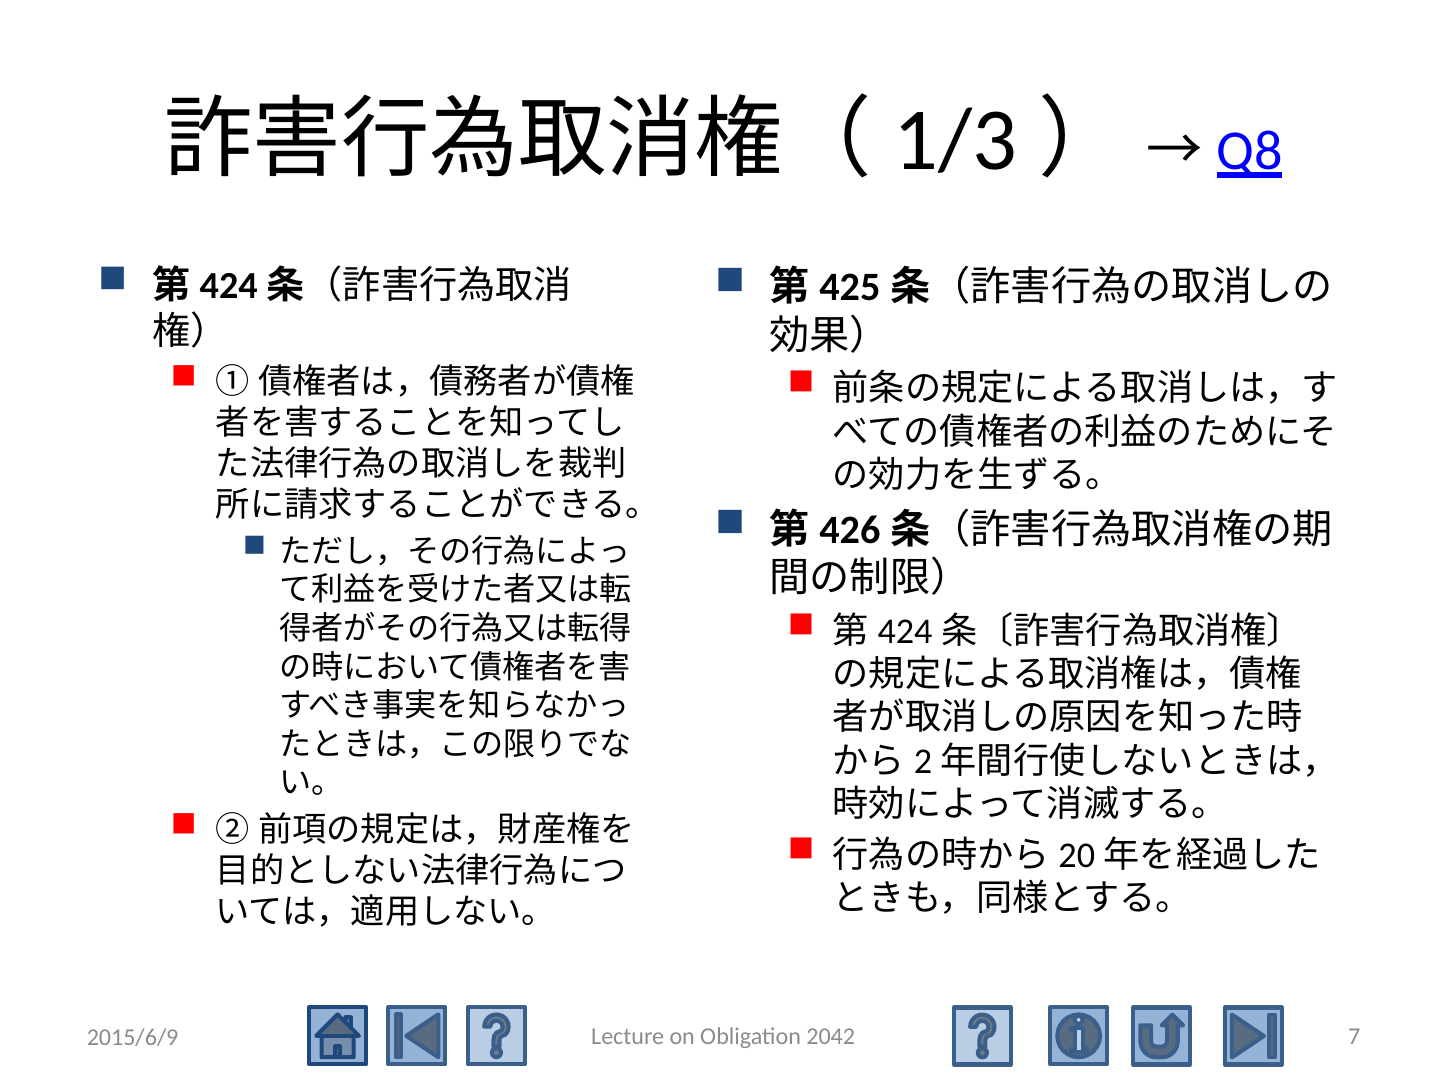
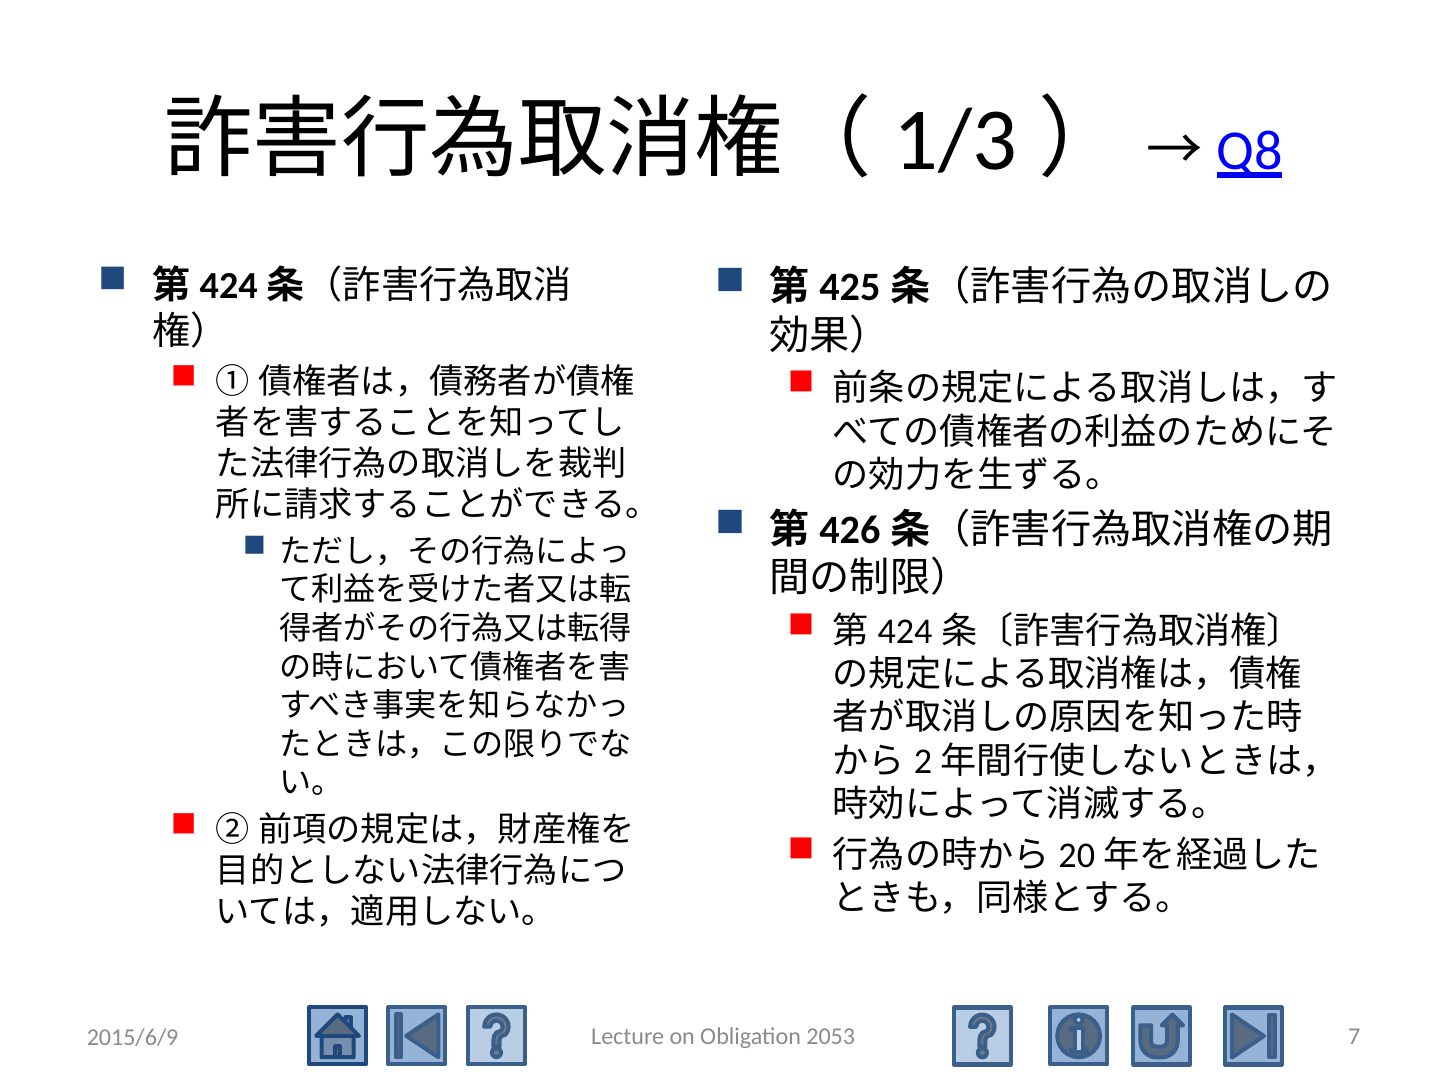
2042: 2042 -> 2053 (831, 1036)
